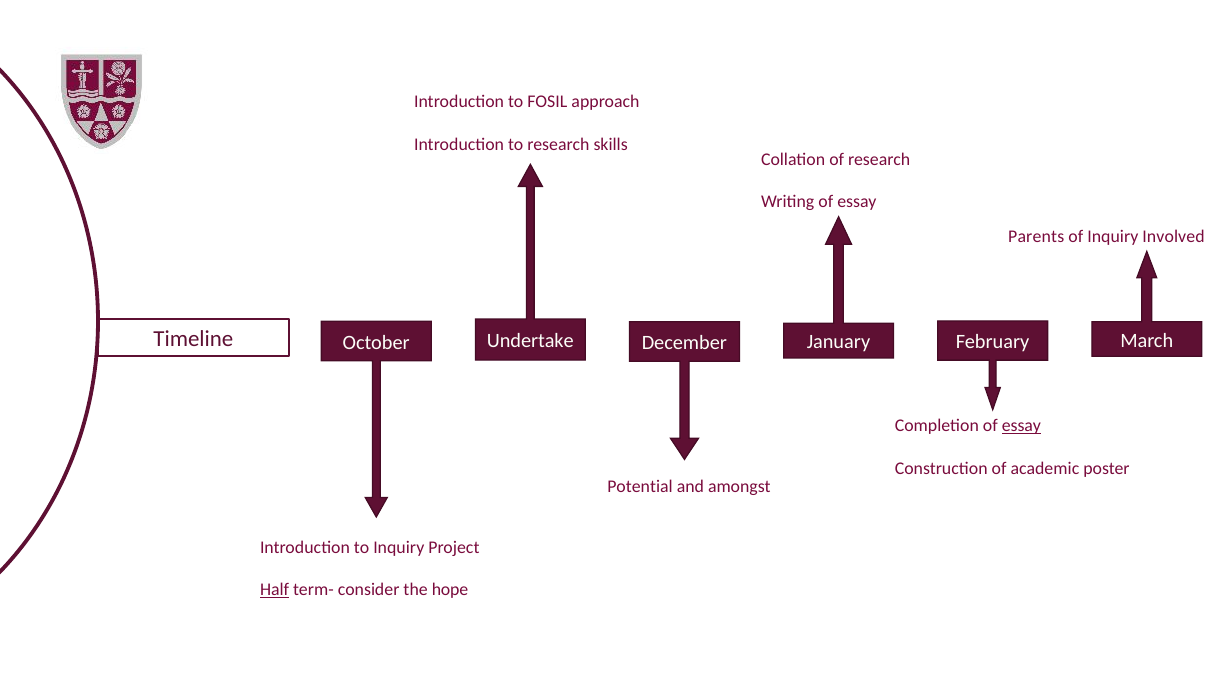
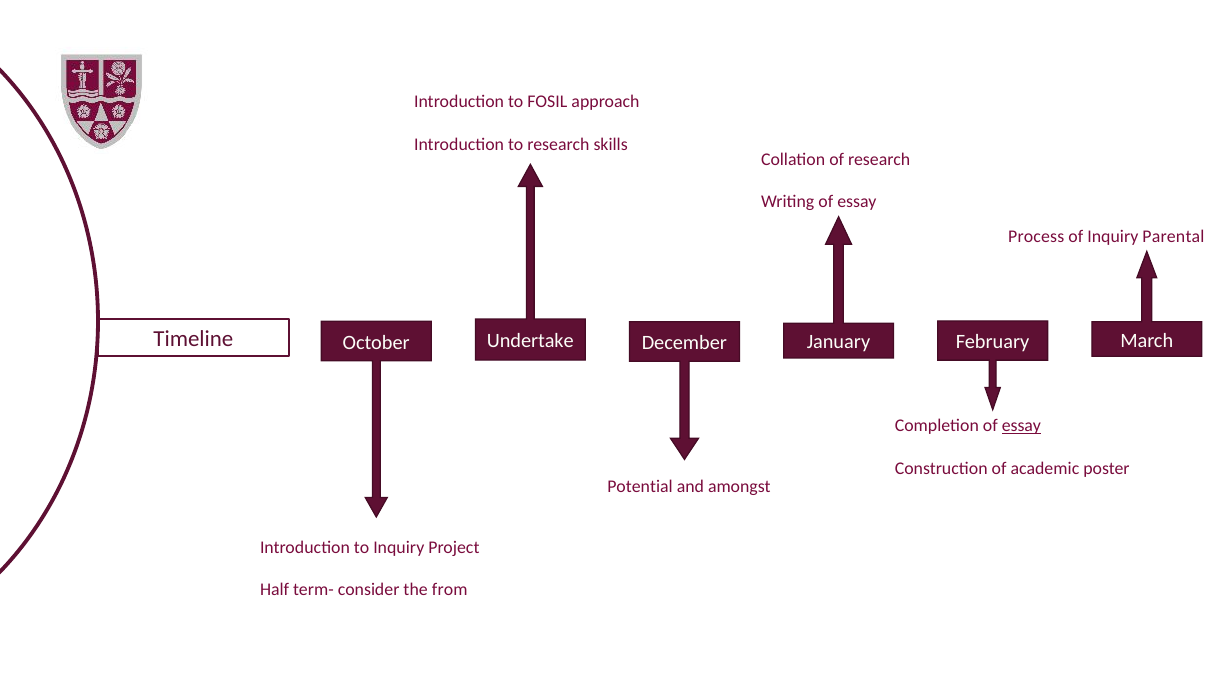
Parents: Parents -> Process (1036, 237)
Involved: Involved -> Parental (1173, 237)
Half underline: present -> none (275, 590)
hope: hope -> from (450, 590)
